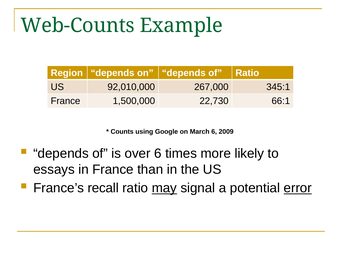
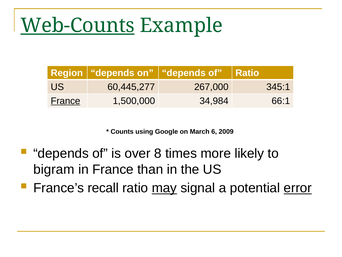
Web-Counts underline: none -> present (78, 25)
92,010,000: 92,010,000 -> 60,445,277 (131, 87)
France underline: none -> present (66, 101)
22,730: 22,730 -> 34,984 (214, 101)
over 6: 6 -> 8 (158, 153)
essays: essays -> bigram (54, 169)
